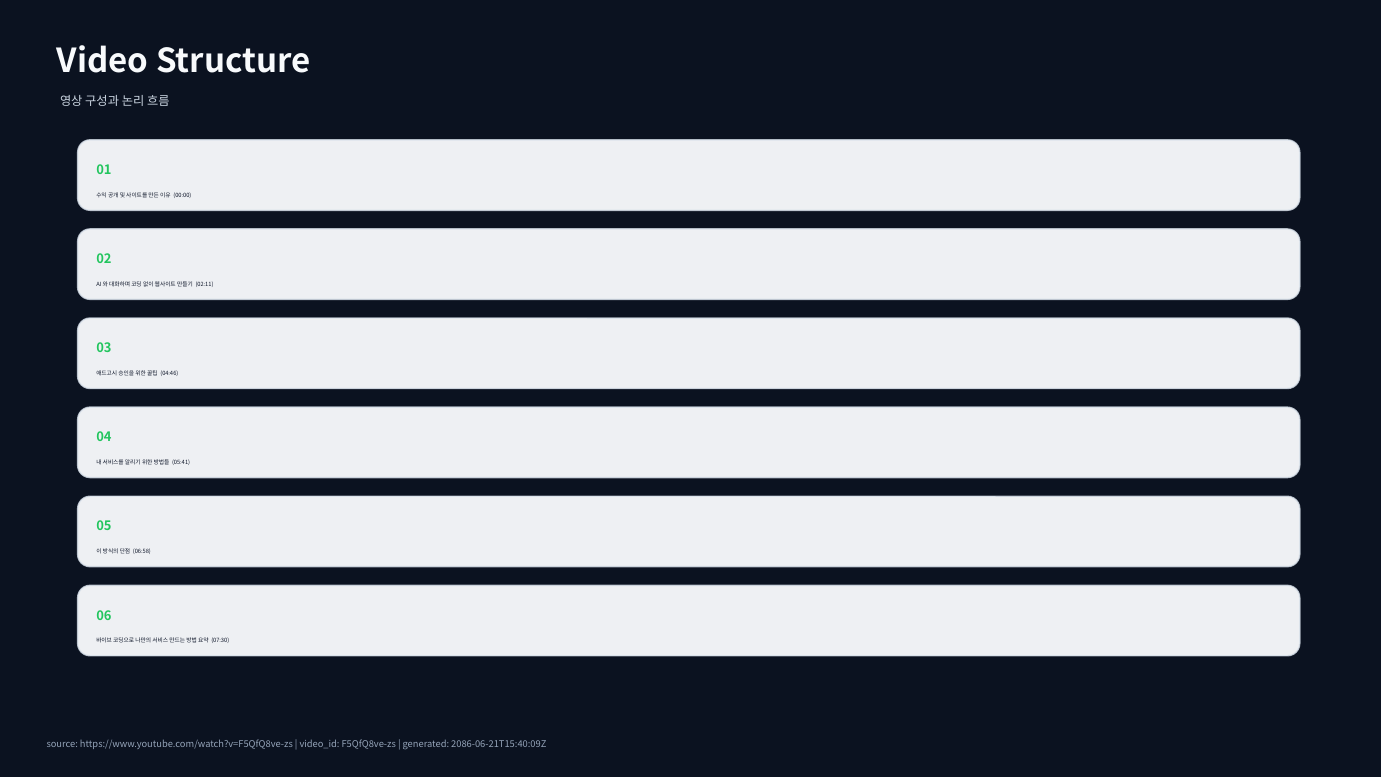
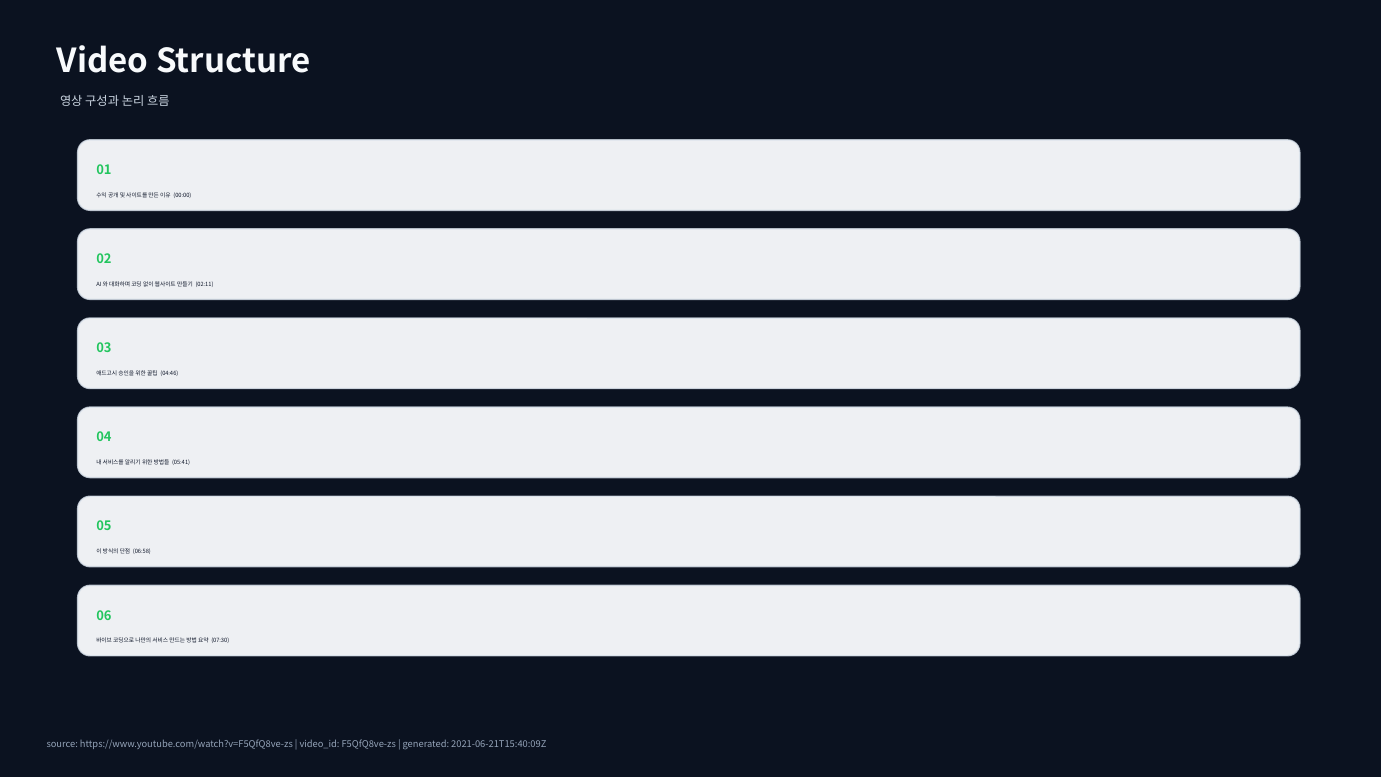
2086-06-21T15:40:09Z: 2086-06-21T15:40:09Z -> 2021-06-21T15:40:09Z (499, 744)
